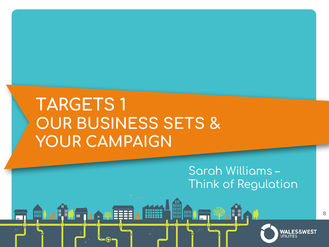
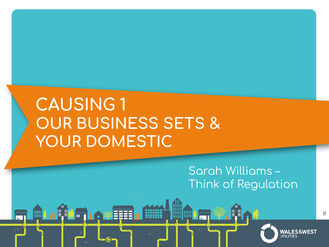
TARGETS: TARGETS -> CAUSING (75, 105)
CAMPAIGN: CAMPAIGN -> DOMESTIC (129, 142)
